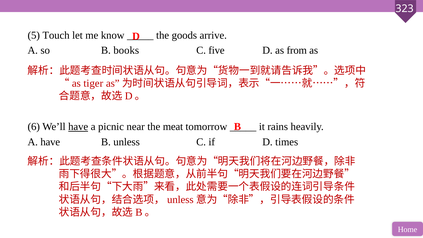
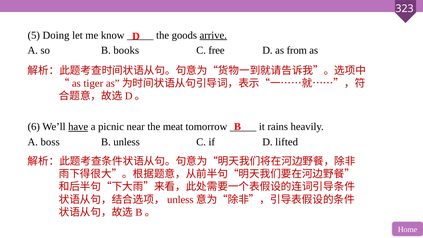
Touch: Touch -> Doing (56, 35)
arrive underline: none -> present (213, 35)
five: five -> free (217, 50)
A have: have -> boss (50, 142)
times: times -> lifted (287, 142)
